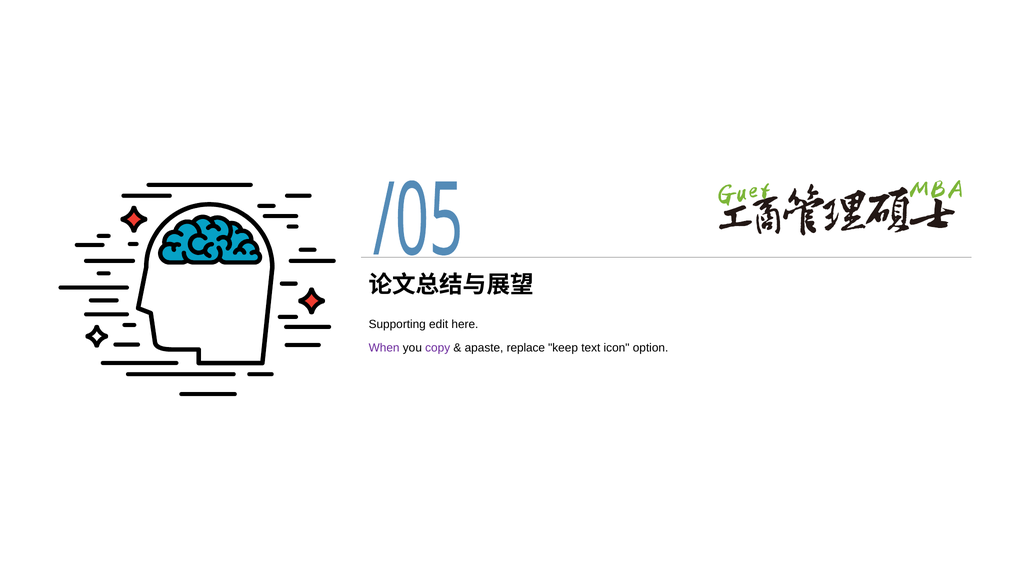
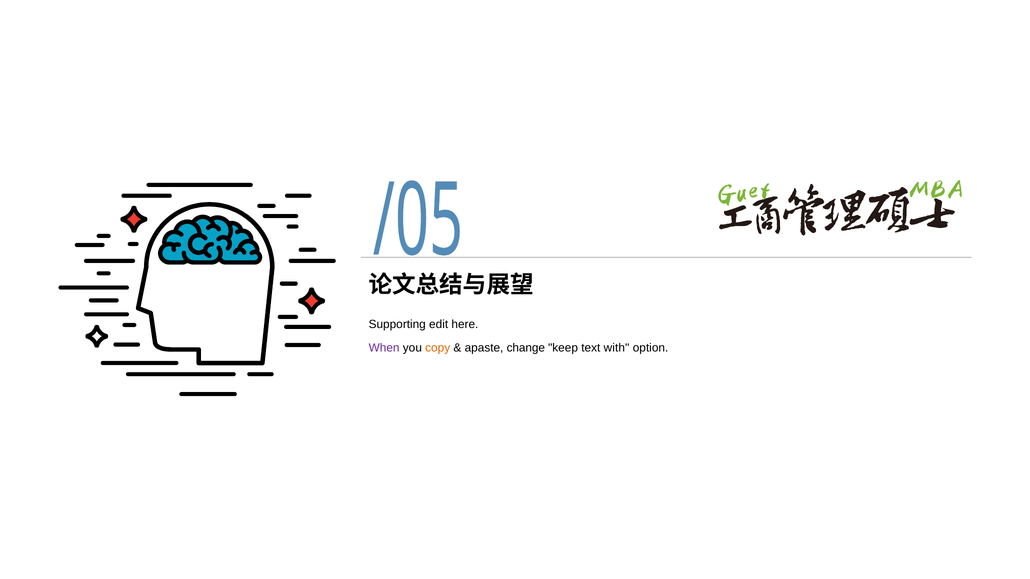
copy colour: purple -> orange (438, 348)
replace: replace -> change (526, 348)
icon: icon -> with (616, 348)
